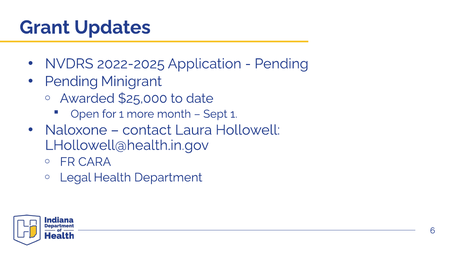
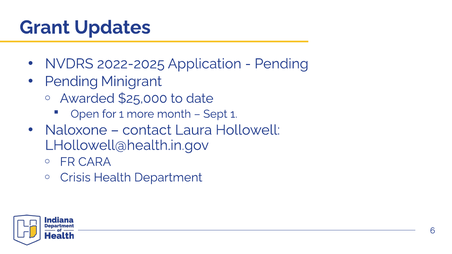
Legal: Legal -> Crisis (75, 178)
